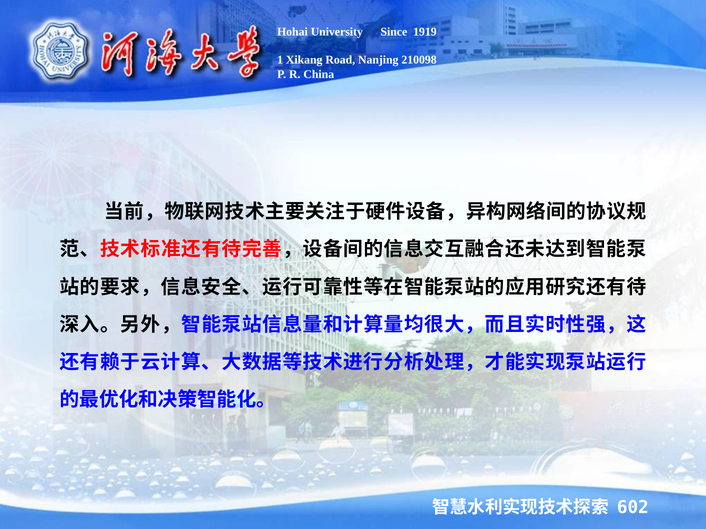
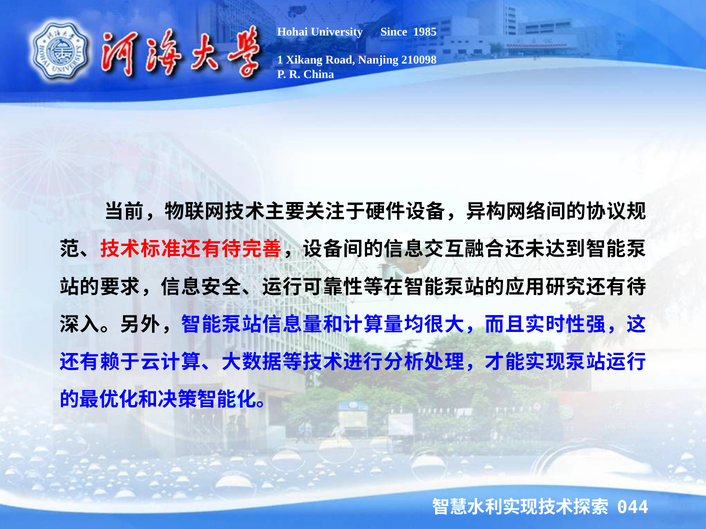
1919: 1919 -> 1985 (425, 32)
602: 602 -> 044 (633, 508)
